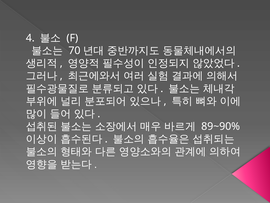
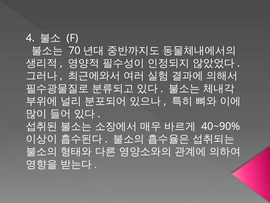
89~90%: 89~90% -> 40~90% (221, 126)
